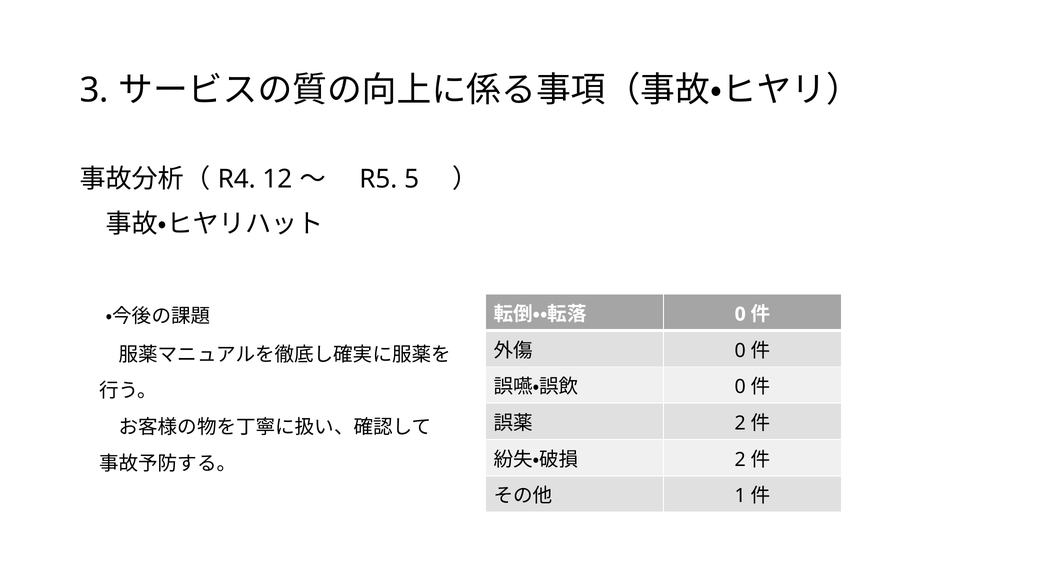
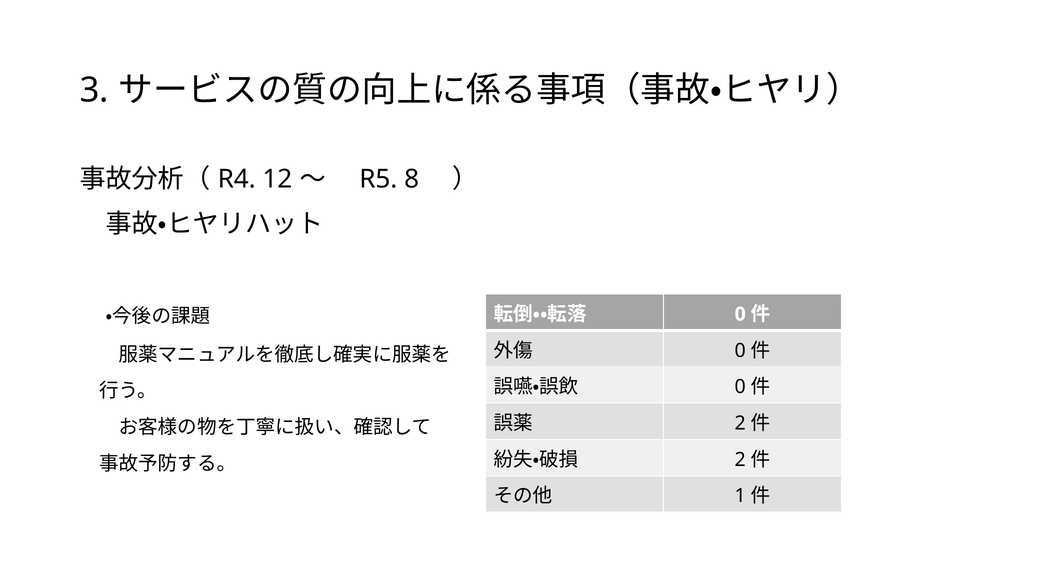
5: 5 -> 8 (412, 179)
